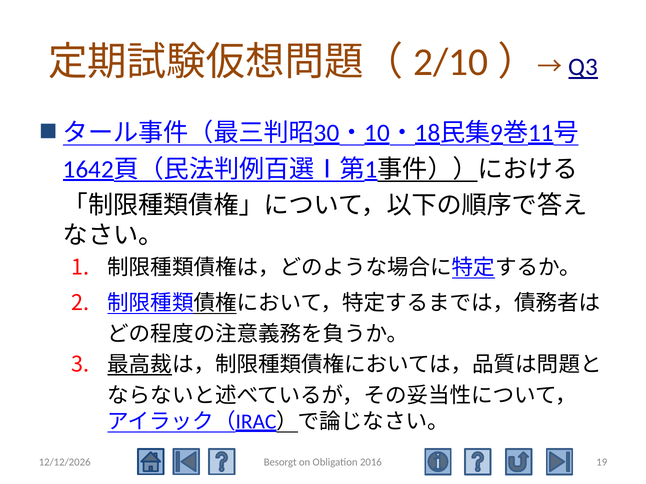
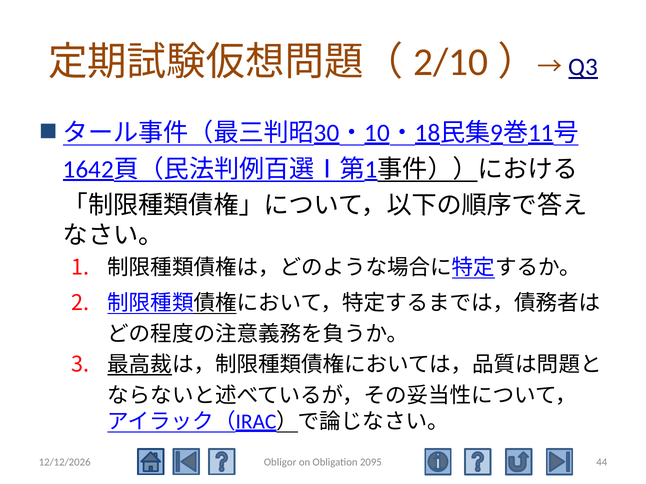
Besorgt: Besorgt -> Obligor (280, 463)
2016: 2016 -> 2095 (371, 463)
19: 19 -> 44 (602, 463)
